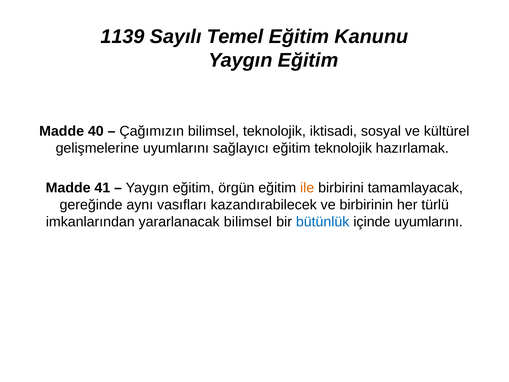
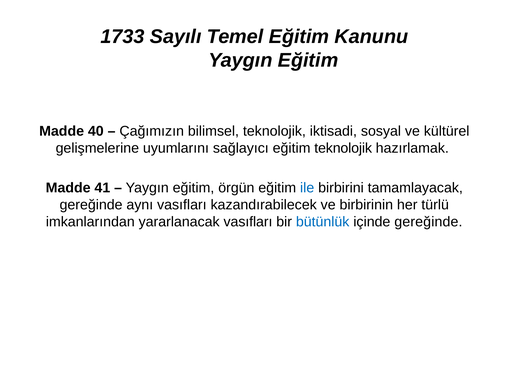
1139: 1139 -> 1733 (123, 37)
ile colour: orange -> blue (307, 188)
yararlanacak bilimsel: bilimsel -> vasıfları (248, 222)
içinde uyumlarını: uyumlarını -> gereğinde (428, 222)
